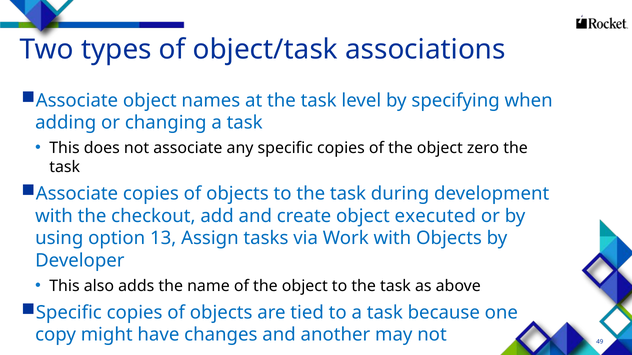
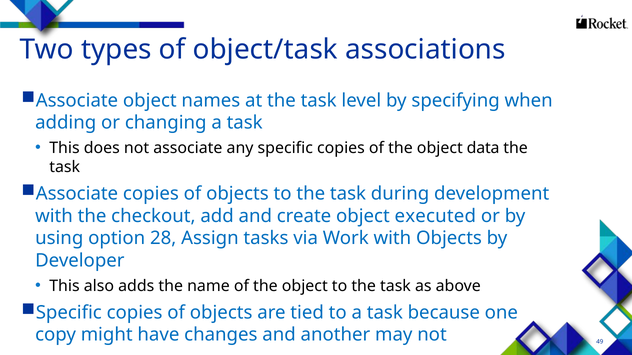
zero: zero -> data (483, 148)
13: 13 -> 28 (163, 239)
